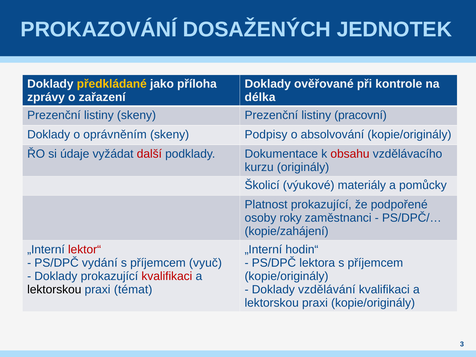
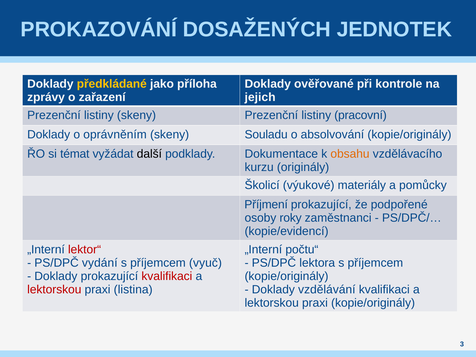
délka: délka -> jejich (260, 97)
Podpisy: Podpisy -> Souladu (266, 135)
údaje: údaje -> témat (75, 154)
další colour: red -> black (149, 154)
obsahu colour: red -> orange (350, 154)
Platnost: Platnost -> Příjmení (266, 205)
kopie/zahájení: kopie/zahájení -> kopie/evidencí (287, 231)
hodin“: hodin“ -> počtu“ (302, 249)
lektorskou colour: black -> red (54, 289)
témat: témat -> listina (133, 289)
